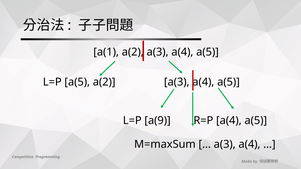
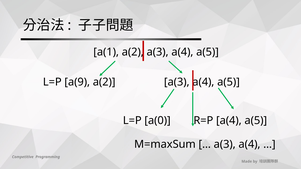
L=P a(5: a(5 -> a(9 (77, 82)
a(9: a(9 -> a(0 (158, 121)
